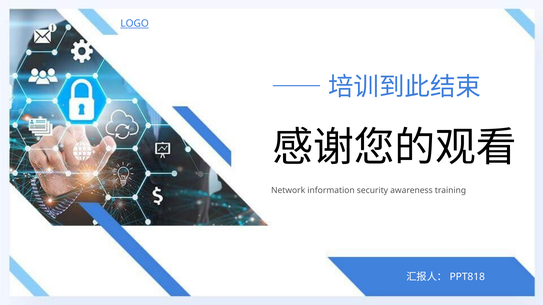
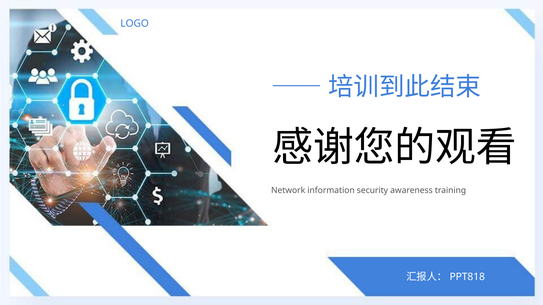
LOGO underline: present -> none (135, 24)
